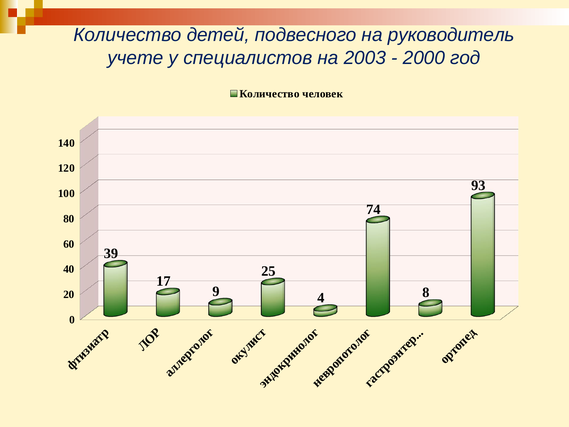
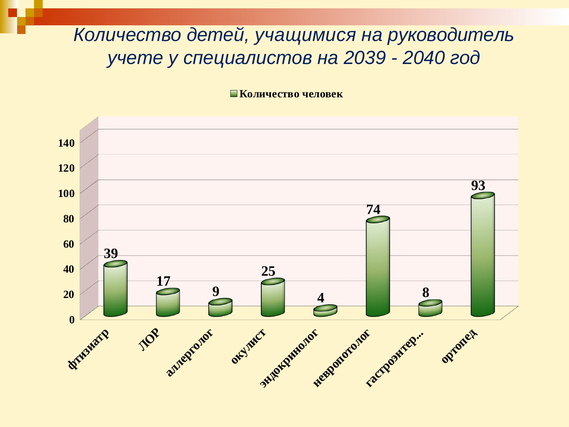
подвесного: подвесного -> учащимися (306, 35)
2003: 2003 -> 2039 (365, 58)
2000: 2000 -> 2040 (424, 58)
